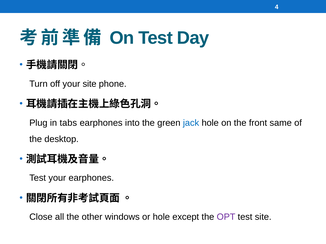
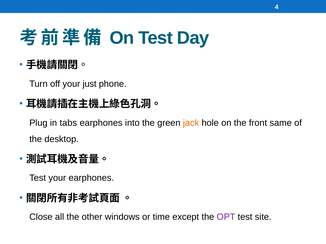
your site: site -> just (90, 84)
jack colour: blue -> orange (191, 123)
or hole: hole -> time (161, 217)
